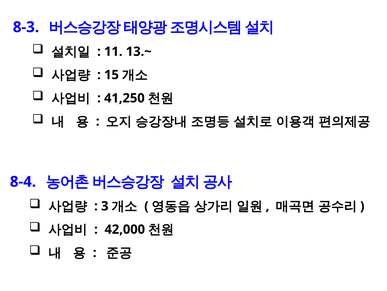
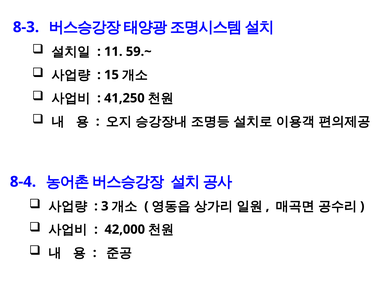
13.~: 13.~ -> 59.~ (139, 51)
